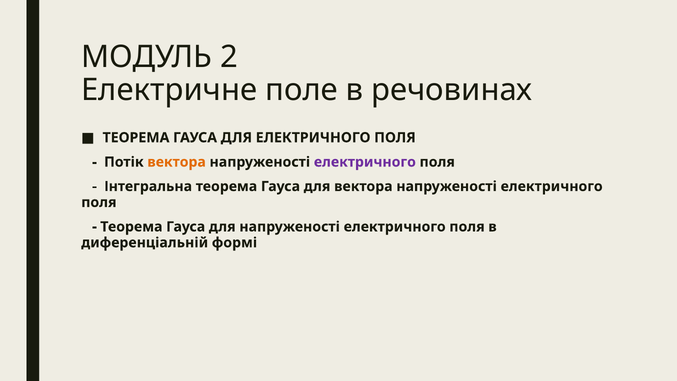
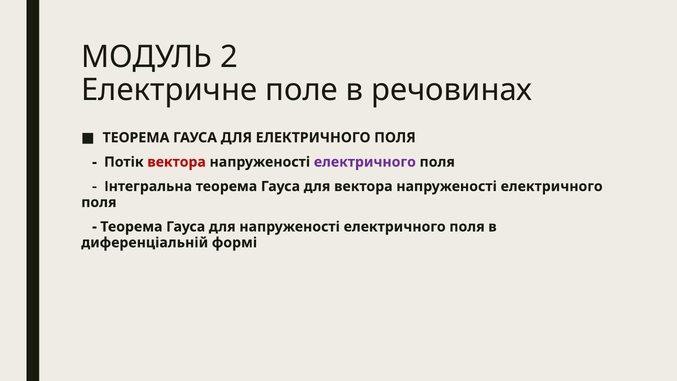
вектора colour: orange -> red (177, 162)
